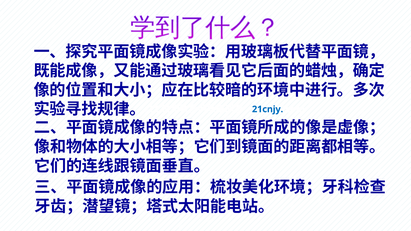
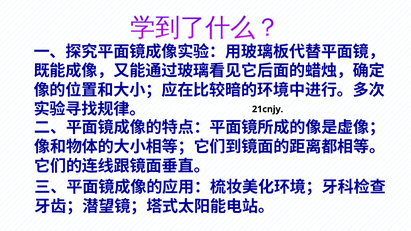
21cnjy colour: blue -> black (268, 109)
